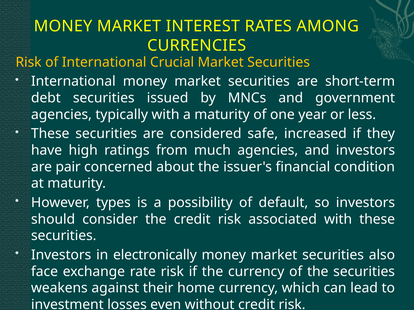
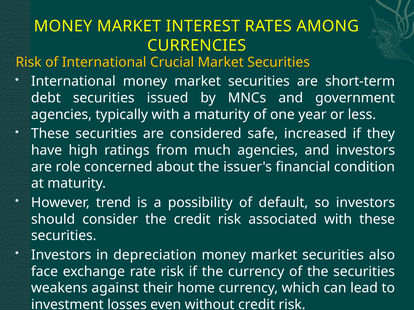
pair: pair -> role (68, 167)
types: types -> trend (113, 203)
electronically: electronically -> depreciation (155, 255)
